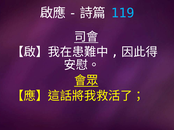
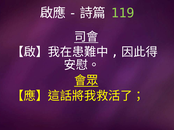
119 colour: light blue -> light green (123, 13)
